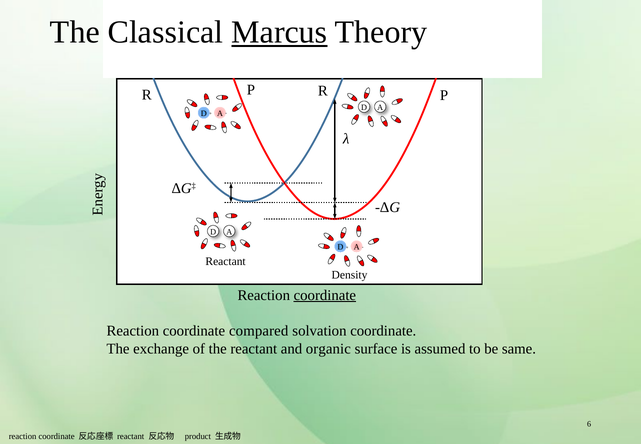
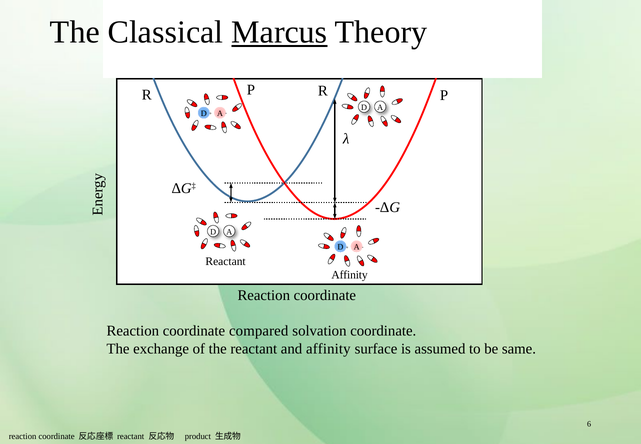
Density: Density -> Affinity (350, 275)
coordinate underline: present -> none (325, 295)
and organic: organic -> affinity (328, 348)
